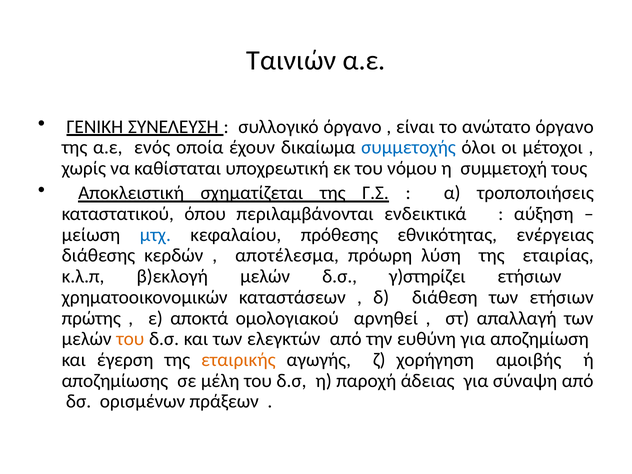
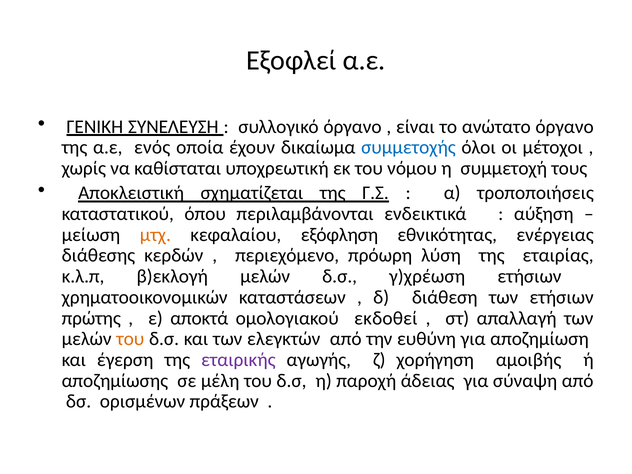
Ταινιών: Ταινιών -> Εξοφλεί (291, 60)
μτχ colour: blue -> orange (155, 235)
πρόθεσης: πρόθεσης -> εξόφληση (339, 235)
αποτέλεσμα: αποτέλεσμα -> περιεχόμενο (287, 256)
γ)στηρίζει: γ)στηρίζει -> γ)χρέωση (427, 276)
αρνηθεί: αρνηθεί -> εκδοθεί (386, 318)
εταιρικής colour: orange -> purple (238, 360)
